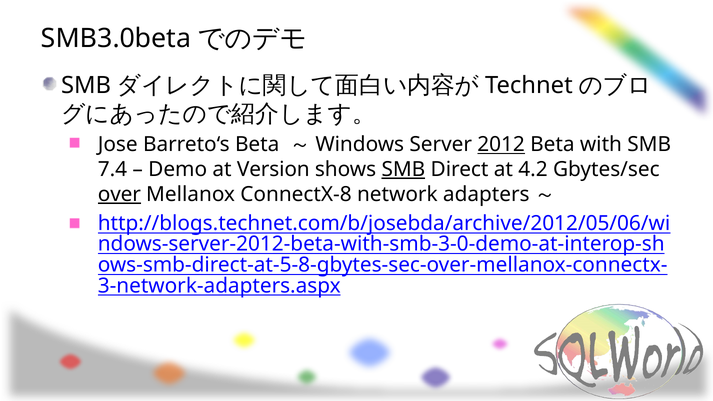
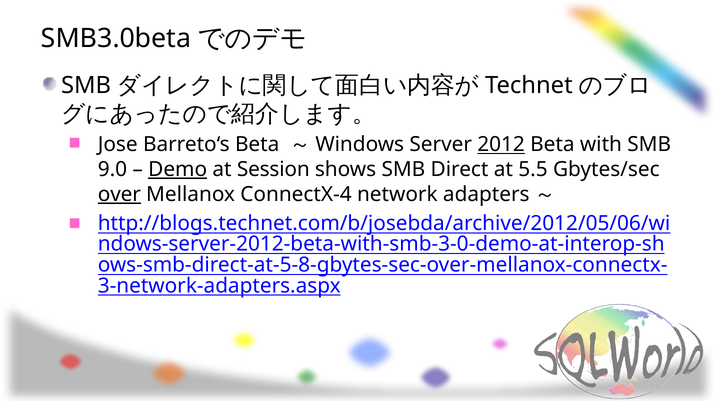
7.4: 7.4 -> 9.0 (112, 169)
Demo underline: none -> present (178, 169)
Version: Version -> Session (273, 169)
SMB underline: present -> none (403, 169)
4.2: 4.2 -> 5.5 (533, 169)
ConnectX-8: ConnectX-8 -> ConnectX-4 (296, 194)
